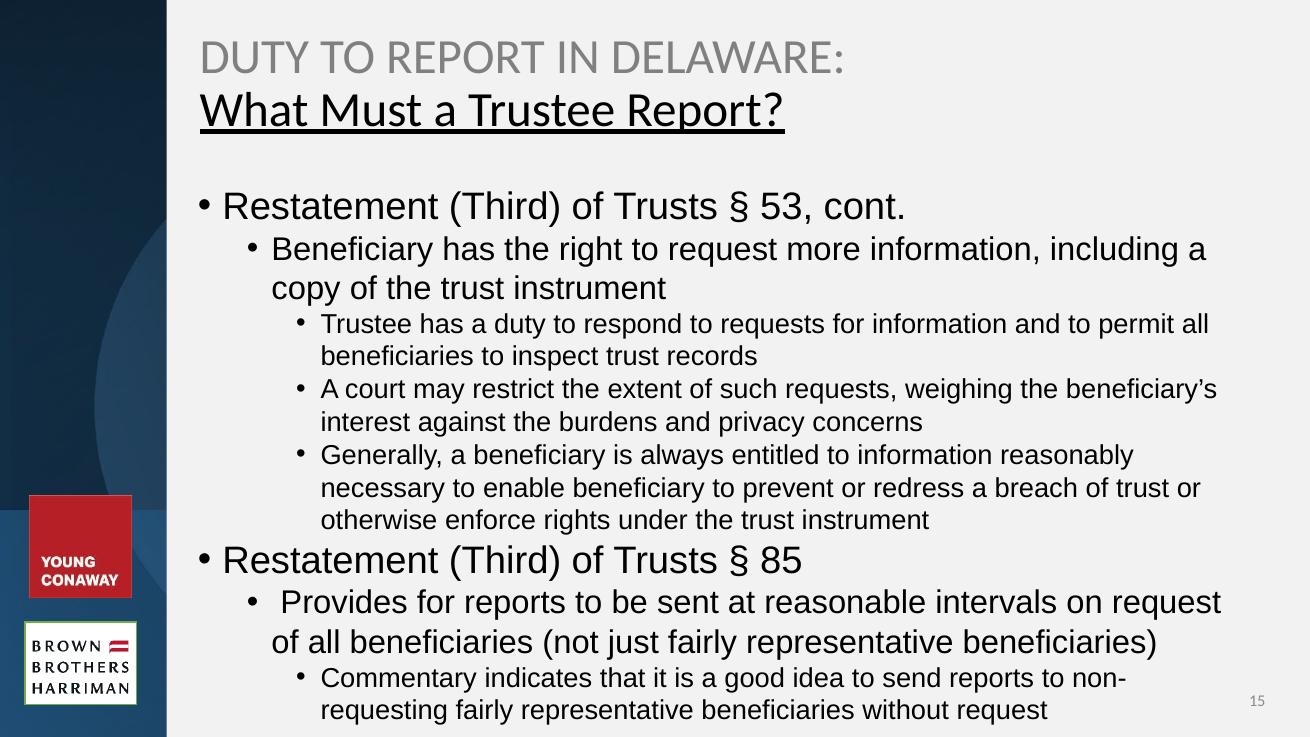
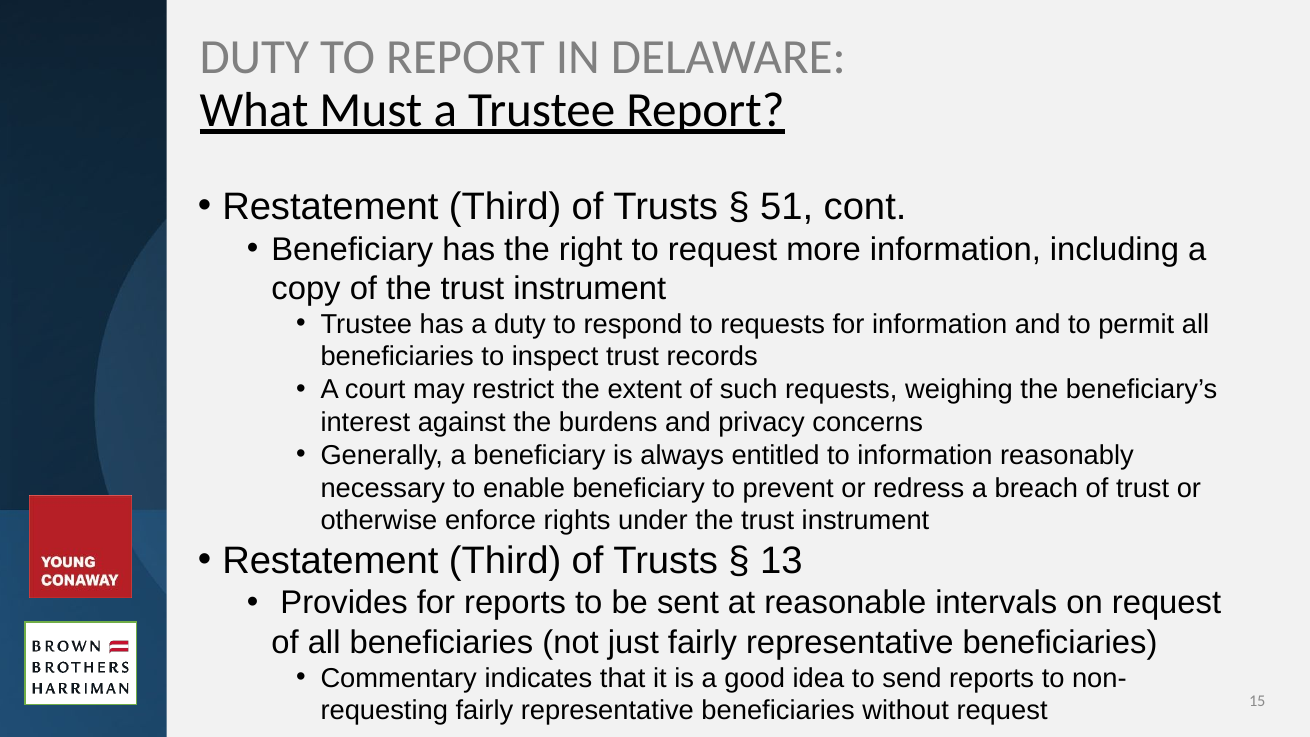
53: 53 -> 51 (787, 207)
85: 85 -> 13 (781, 561)
